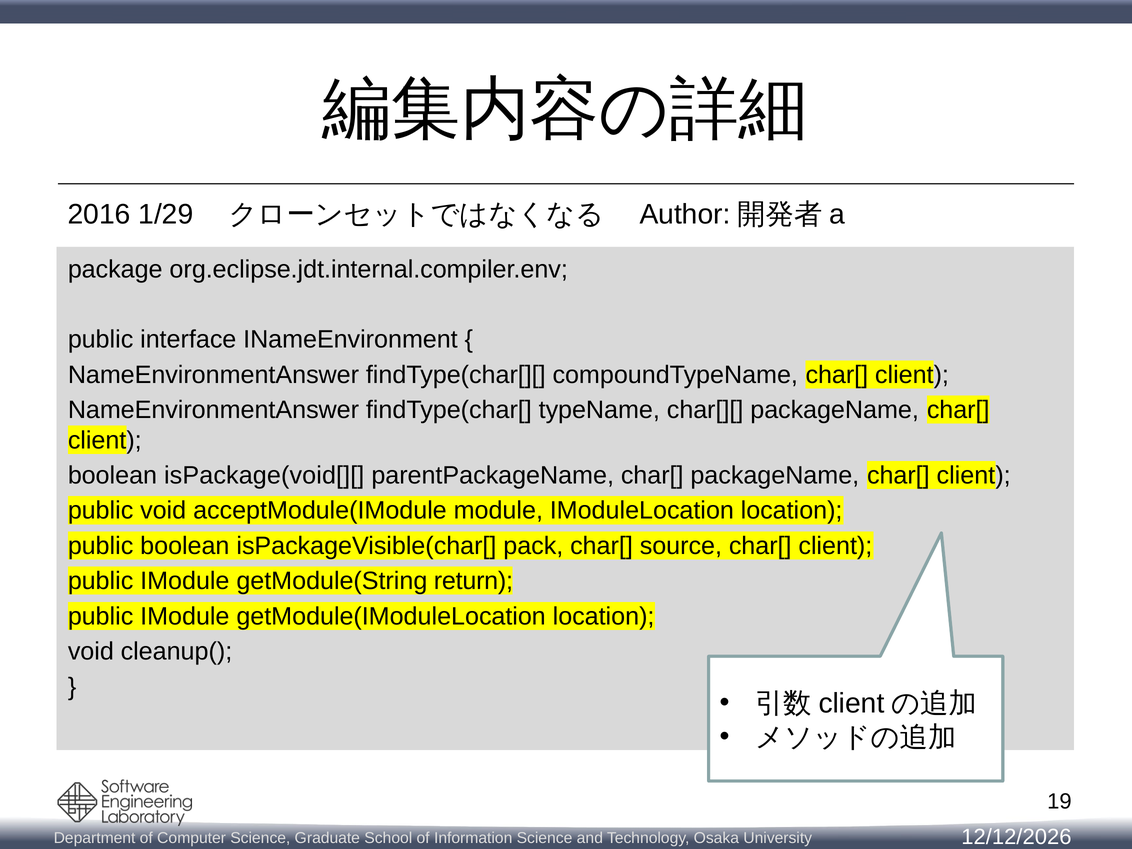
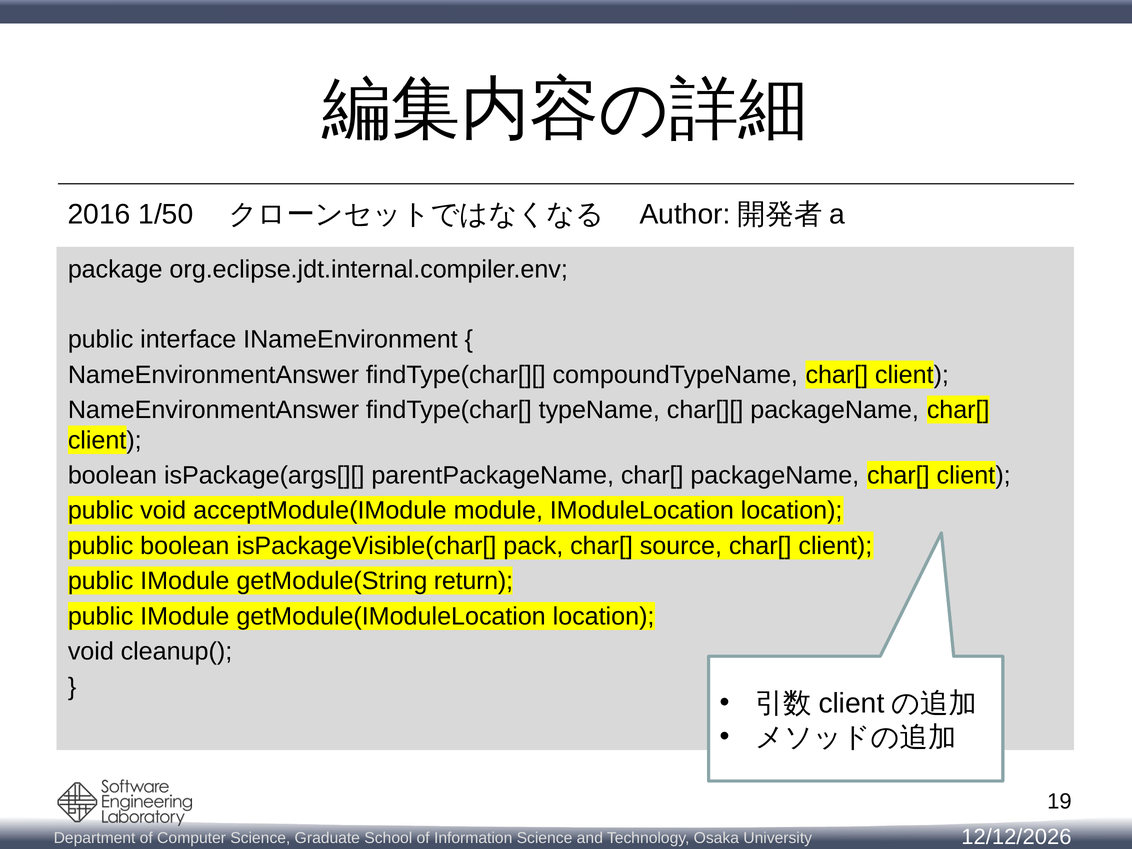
1/29: 1/29 -> 1/50 (166, 214)
isPackage(void[][: isPackage(void[][ -> isPackage(args[][ (264, 475)
